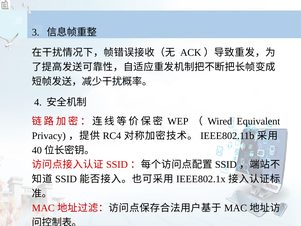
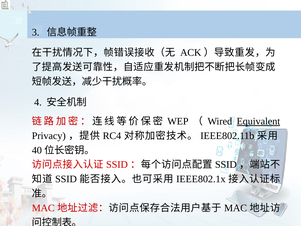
Equivalent underline: none -> present (258, 121)
